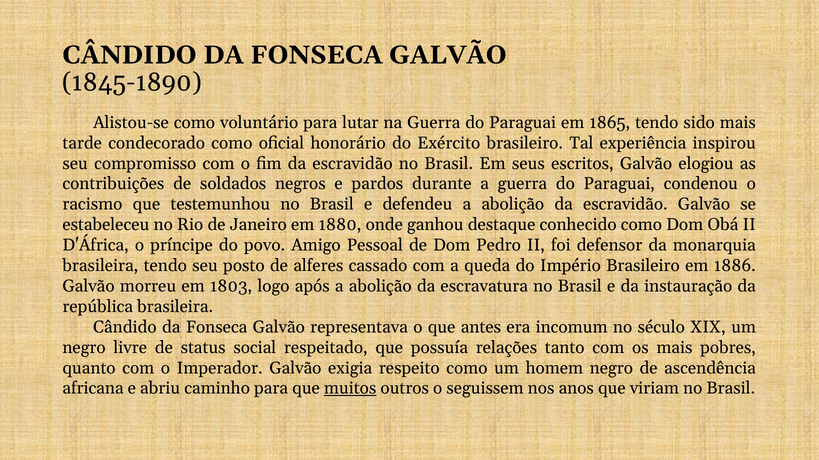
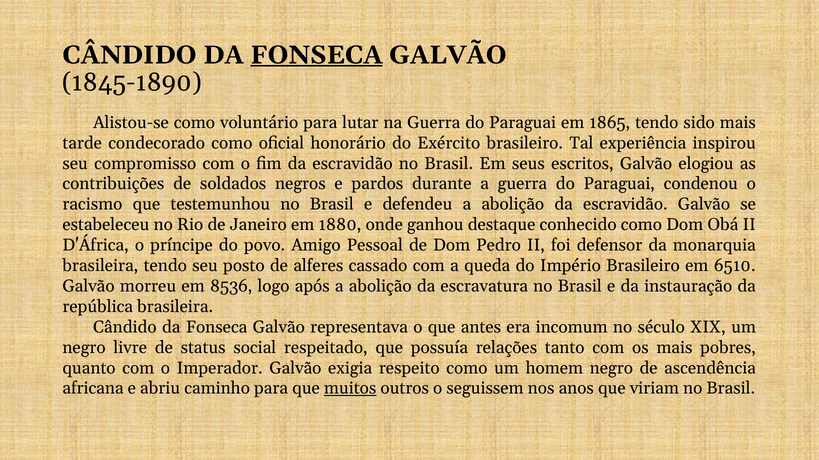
FONSECA underline: none -> present (317, 55)
1886: 1886 -> 6510 (735, 266)
1803: 1803 -> 8536 (231, 287)
